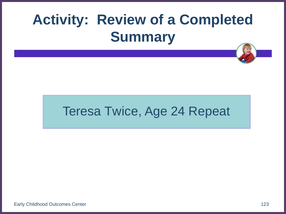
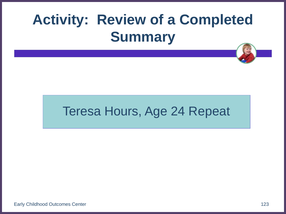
Twice: Twice -> Hours (123, 112)
